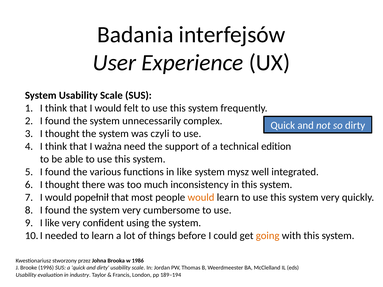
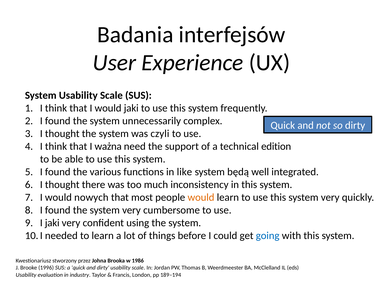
would felt: felt -> jaki (131, 108)
mysz: mysz -> będą (238, 172)
popełnił: popełnił -> nowych (91, 198)
I like: like -> jaki (52, 223)
going colour: orange -> blue (268, 236)
